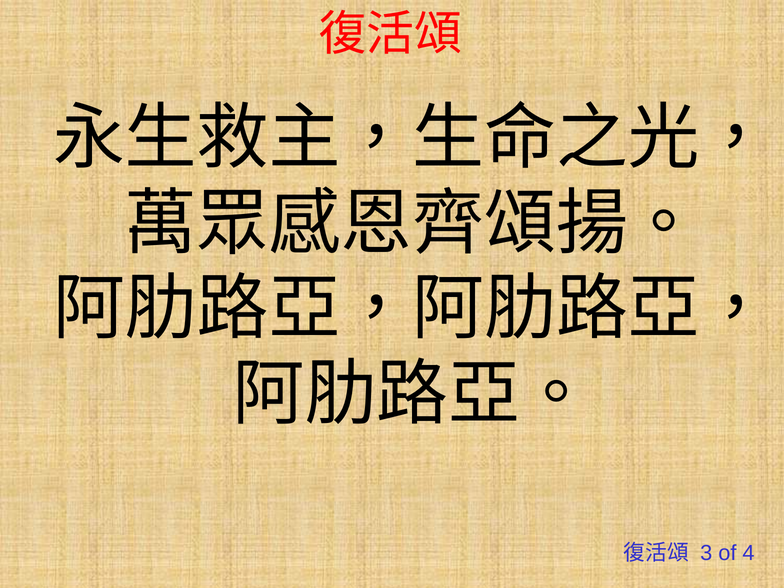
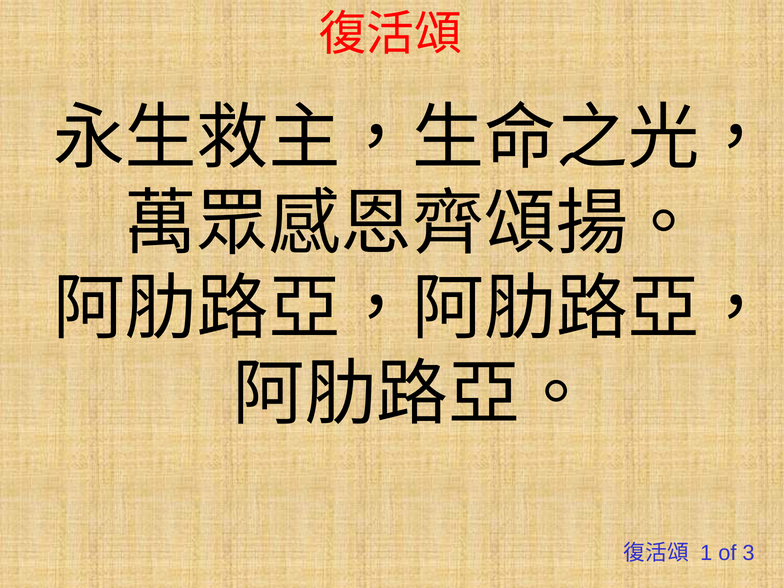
3: 3 -> 1 (706, 553)
4: 4 -> 3 (749, 553)
